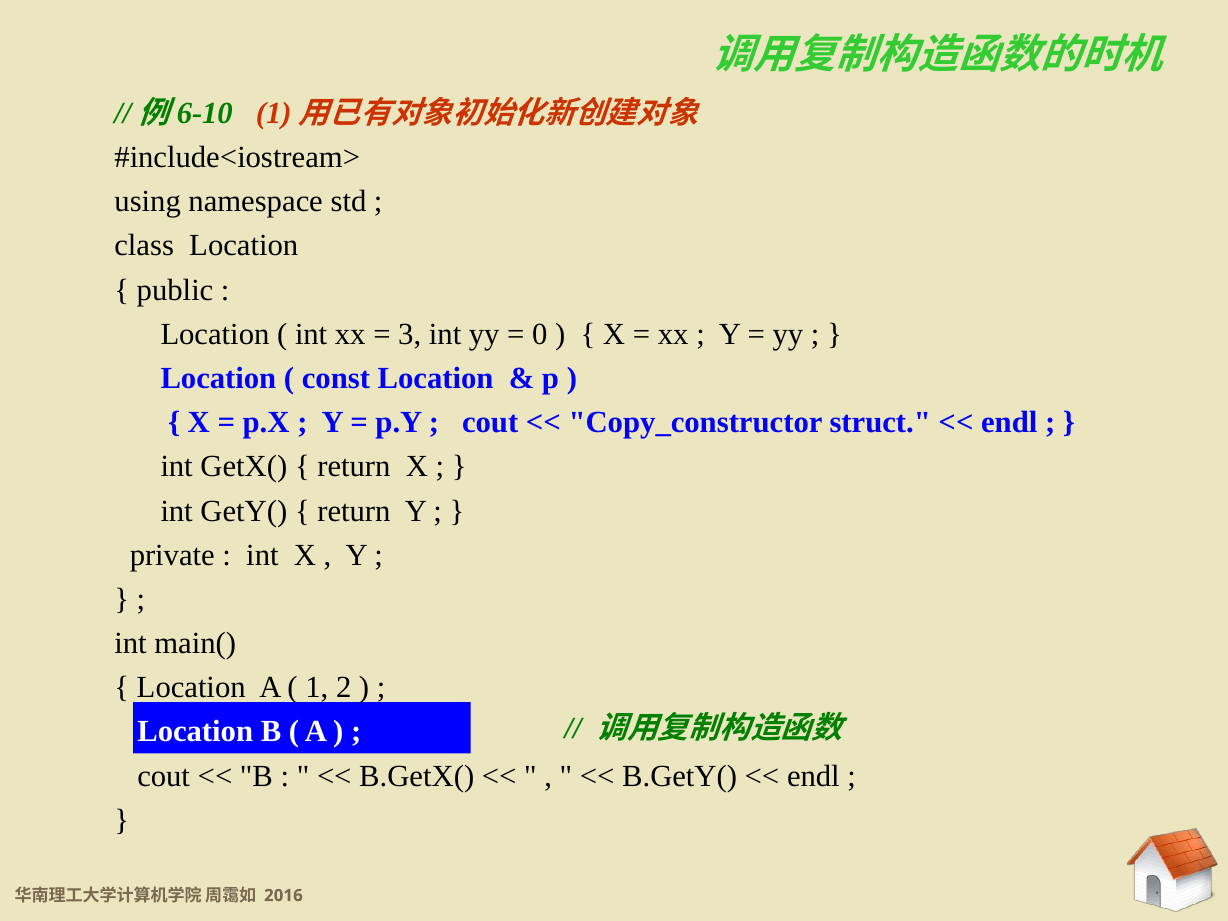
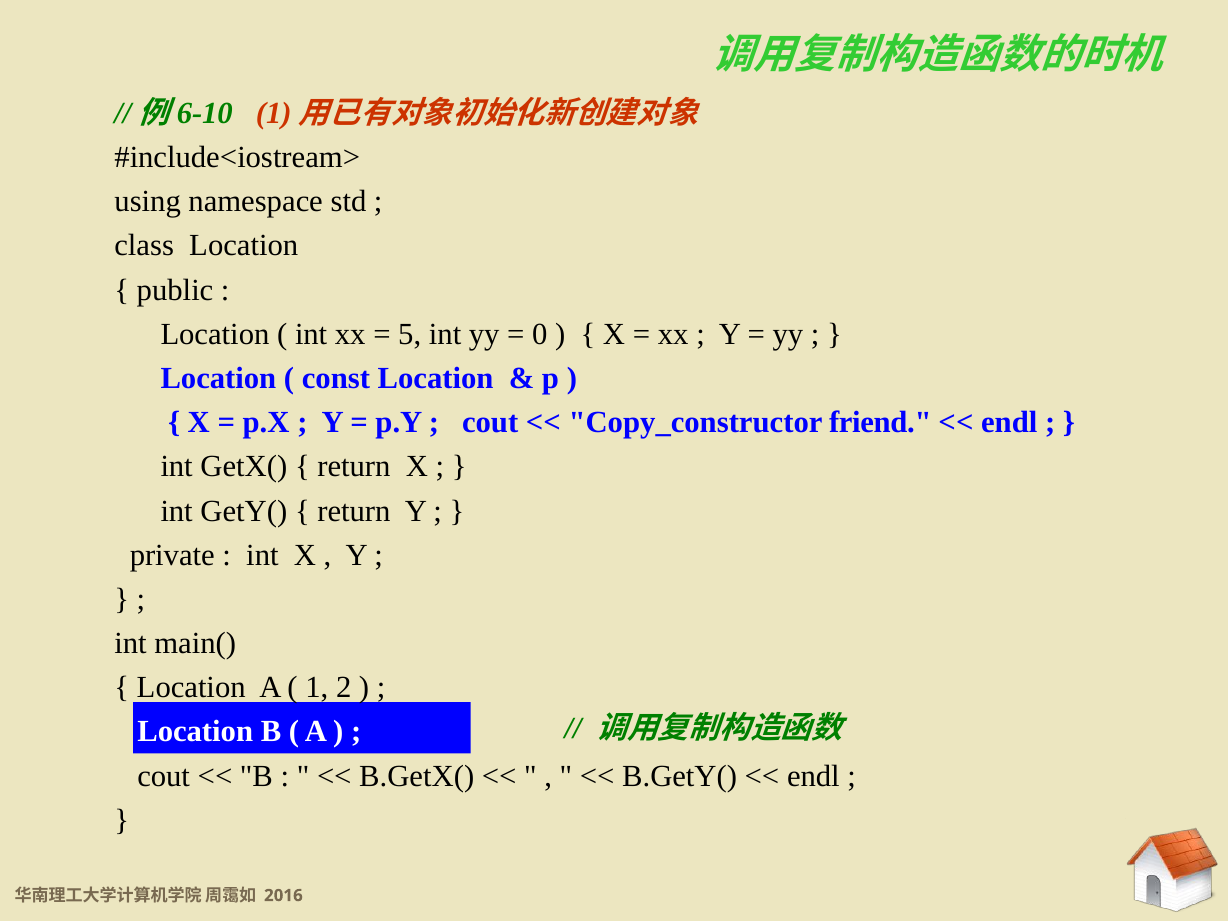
3: 3 -> 5 (410, 334)
struct: struct -> friend (880, 423)
